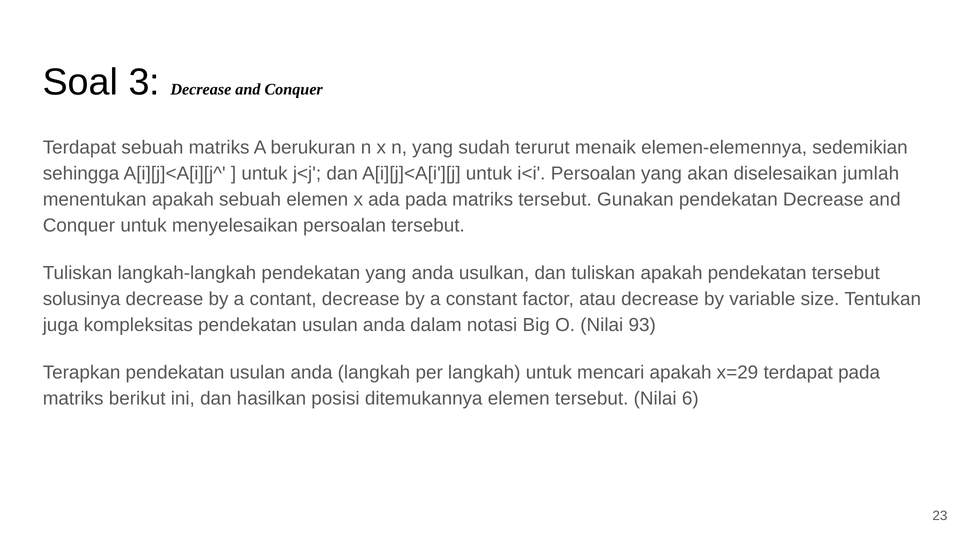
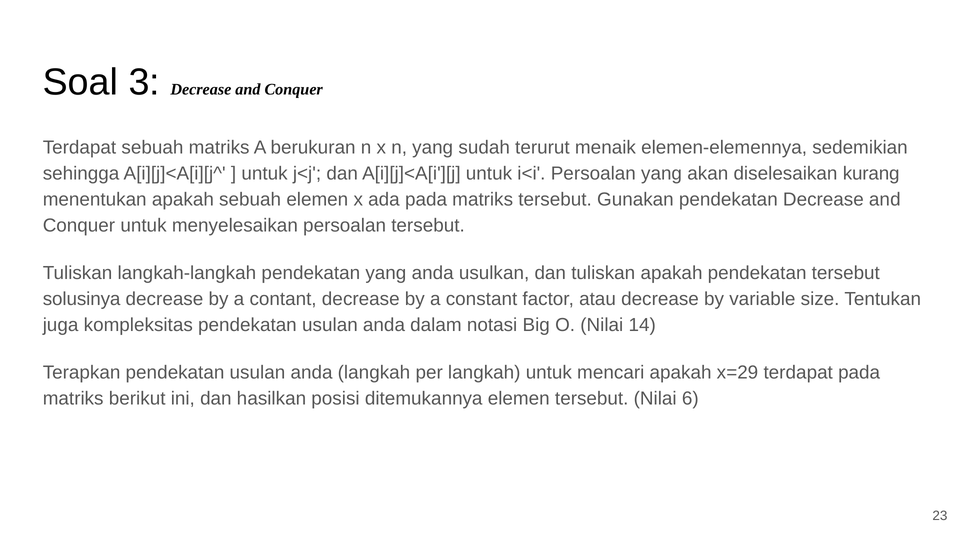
jumlah: jumlah -> kurang (871, 174)
93: 93 -> 14 (642, 326)
